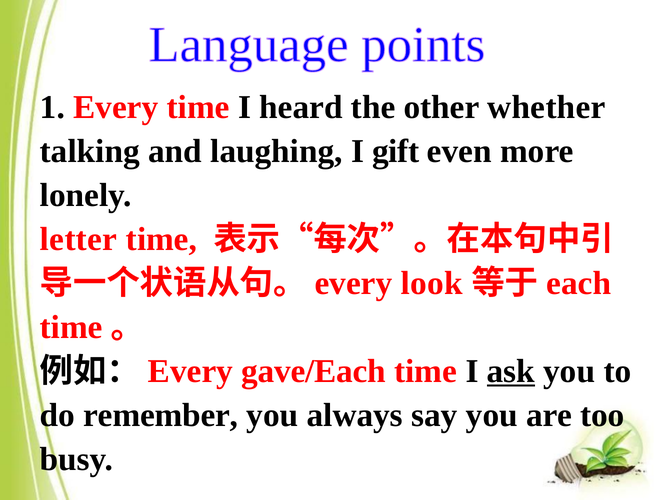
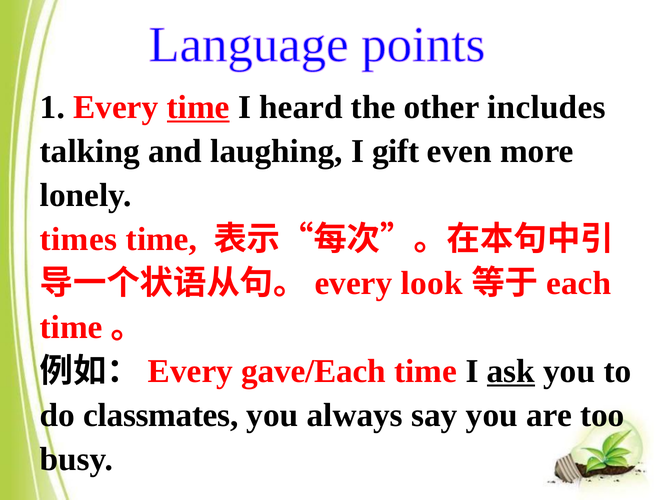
time underline: none -> present (198, 107)
whether: whether -> includes (546, 107)
letter: letter -> times (79, 239)
remember: remember -> classmates (161, 415)
